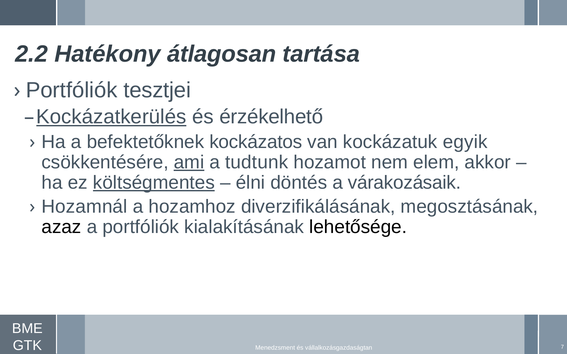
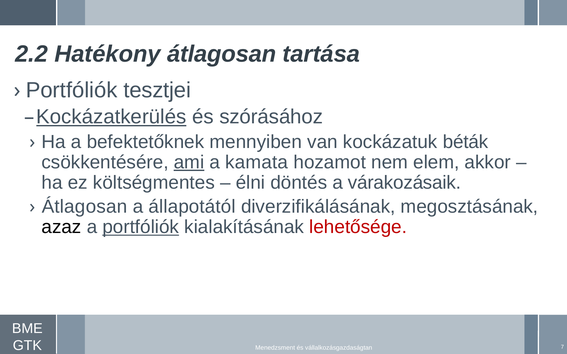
érzékelhető: érzékelhető -> szórásához (271, 117)
kockázatos: kockázatos -> mennyiben (256, 142)
egyik: egyik -> béták (465, 142)
tudtunk: tudtunk -> kamata (257, 162)
költségmentes underline: present -> none (154, 183)
Hozamnál: Hozamnál -> Átlagosan (84, 207)
hozamhoz: hozamhoz -> állapotától (192, 207)
portfóliók underline: none -> present (141, 227)
lehetősége colour: black -> red (358, 227)
